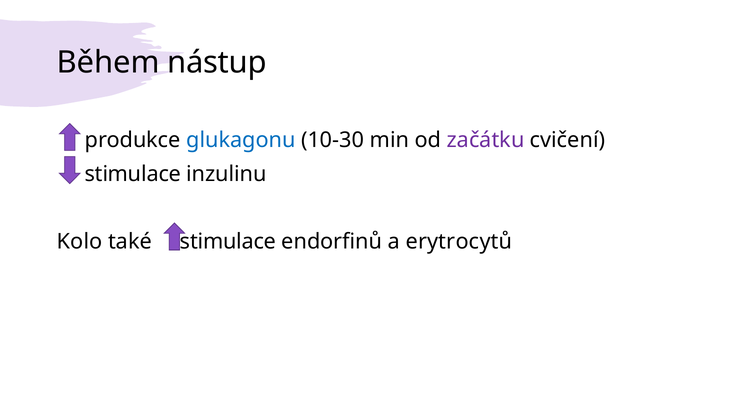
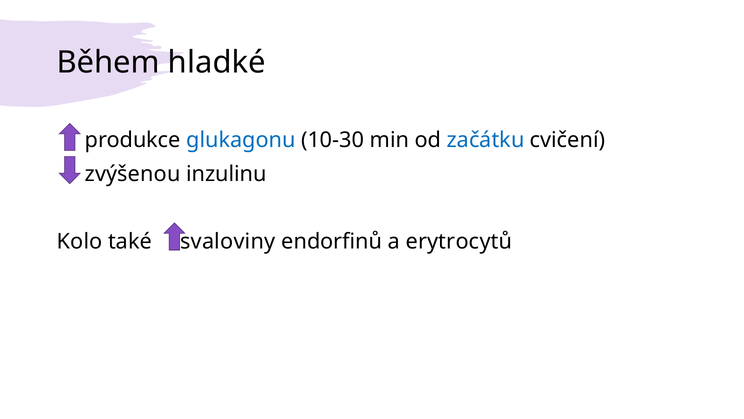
nástup: nástup -> hladké (217, 63)
začátku colour: purple -> blue (486, 140)
stimulace: stimulace -> zvýšenou (133, 174)
také stimulace: stimulace -> svaloviny (228, 241)
